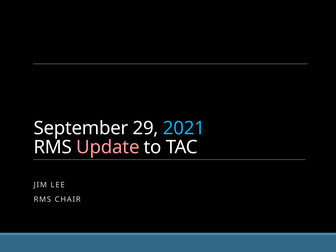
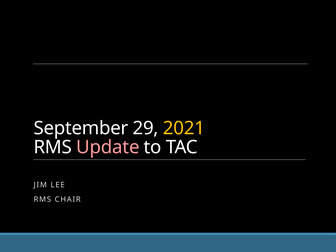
2021 colour: light blue -> yellow (184, 128)
